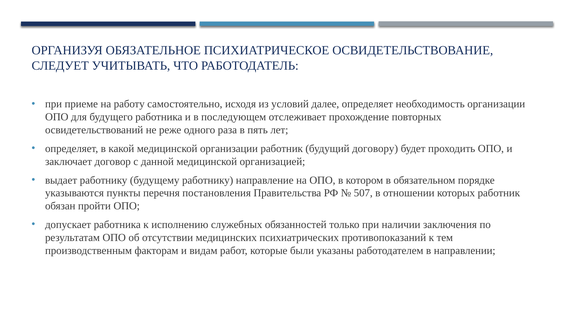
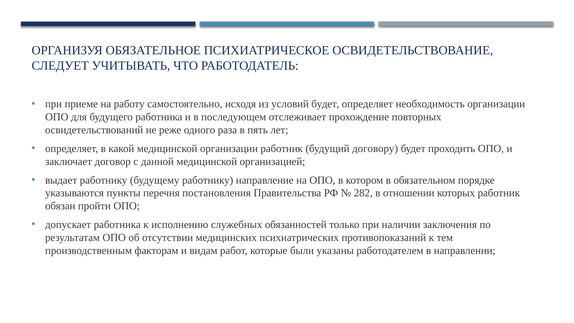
условий далее: далее -> будет (325, 104)
507: 507 -> 282 (363, 193)
